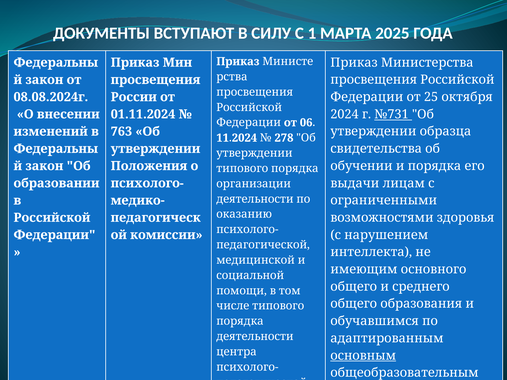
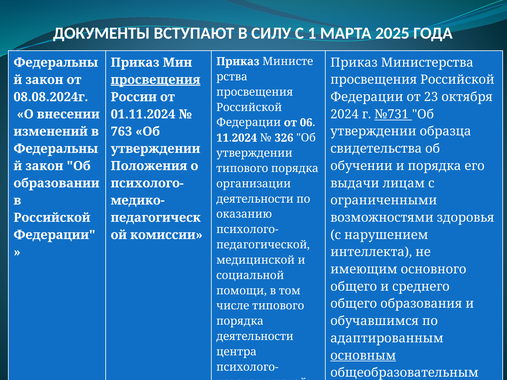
просвещения underline: none -> present (156, 80)
25: 25 -> 23 (431, 97)
278: 278 -> 326 (284, 138)
